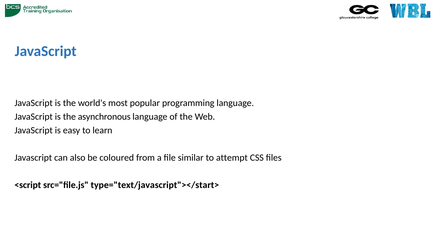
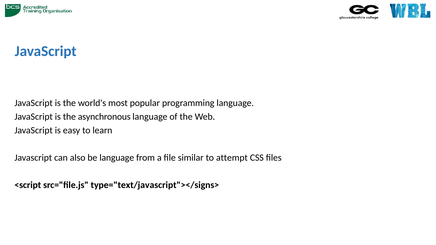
be coloured: coloured -> language (117, 158)
type="text/javascript"></start>: type="text/javascript"></start> -> type="text/javascript"></signs> (155, 185)
